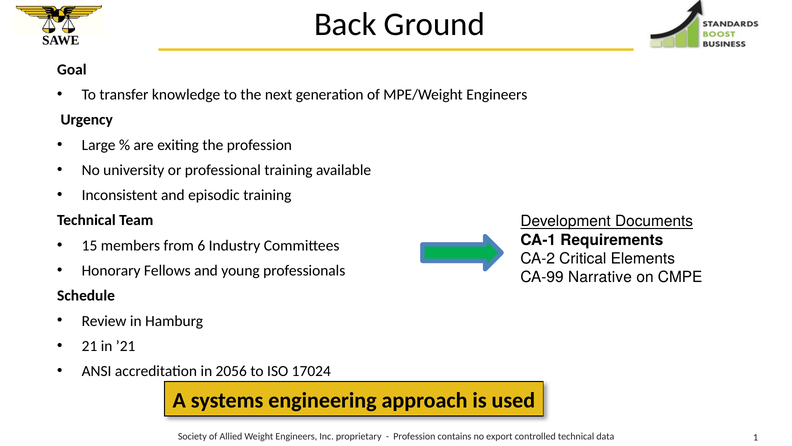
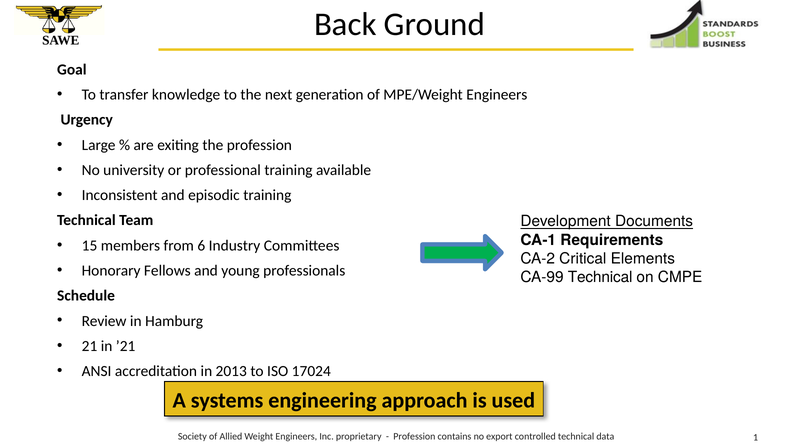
CA-99 Narrative: Narrative -> Technical (600, 277)
2056: 2056 -> 2013 (231, 371)
